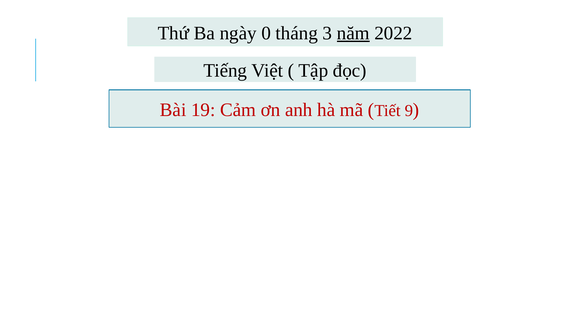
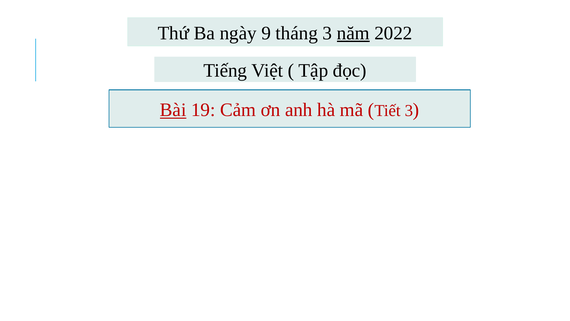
0: 0 -> 9 (266, 33)
Bài underline: none -> present (173, 110)
Tiết 9: 9 -> 3 (409, 111)
